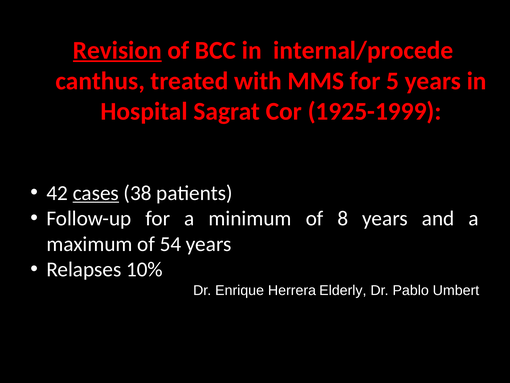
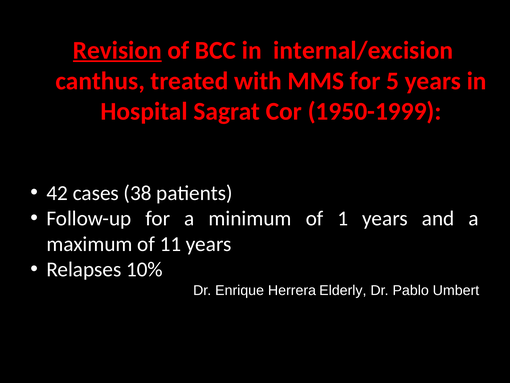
internal/procede: internal/procede -> internal/excision (363, 50)
1925-1999: 1925-1999 -> 1950-1999 (375, 111)
cases underline: present -> none (96, 193)
8: 8 -> 1 (343, 218)
54: 54 -> 11 (170, 244)
